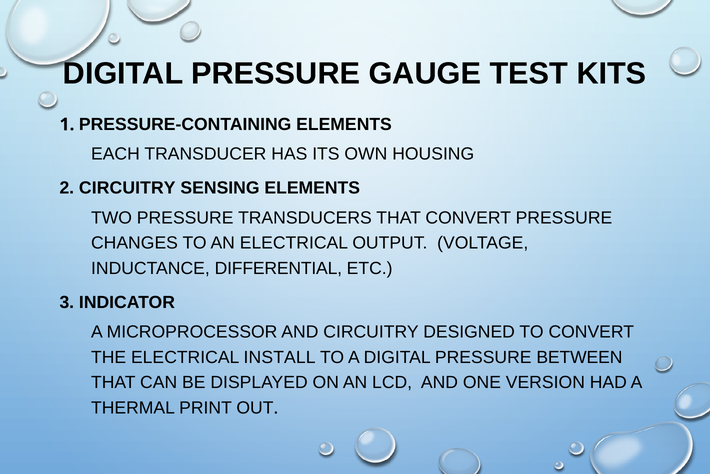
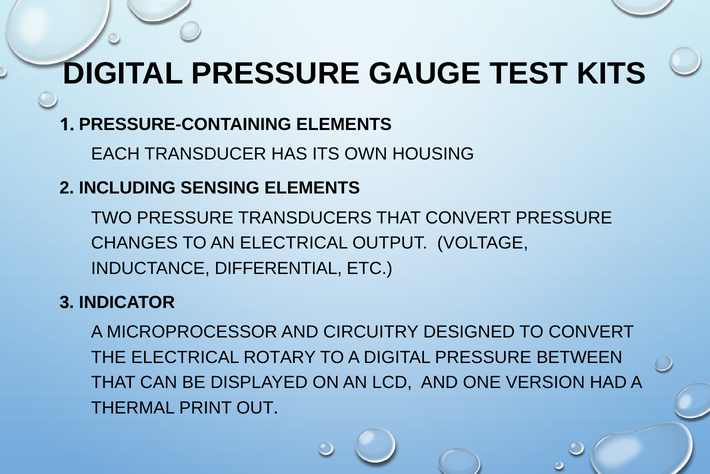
2 CIRCUITRY: CIRCUITRY -> INCLUDING (127, 188)
INSTALL: INSTALL -> ROTARY (280, 357)
